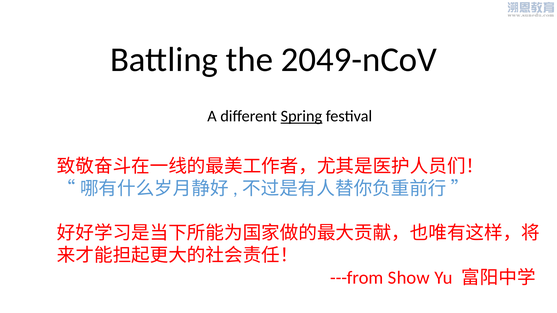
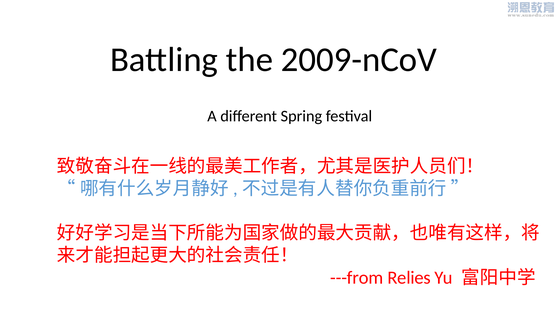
2049-nCoV: 2049-nCoV -> 2009-nCoV (359, 60)
Spring underline: present -> none (301, 116)
Show: Show -> Relies (409, 278)
